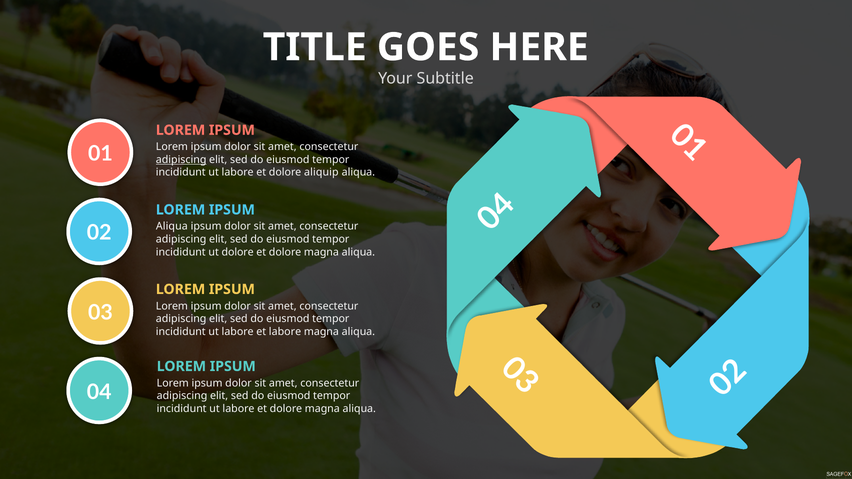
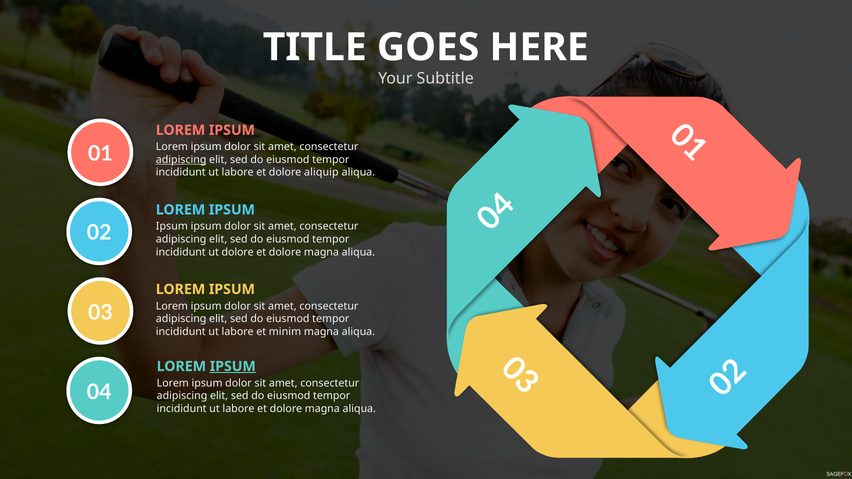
Aliqua: Aliqua -> Ipsum (172, 227)
et labore: labore -> minim (285, 332)
IPSUM underline: none -> present (233, 367)
